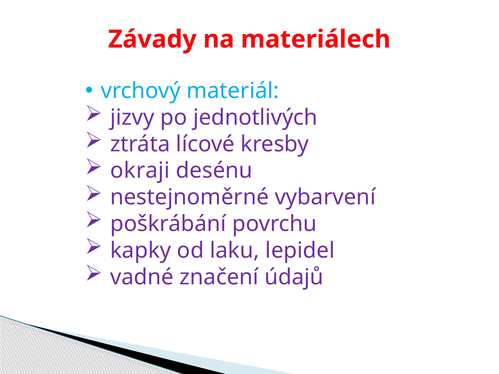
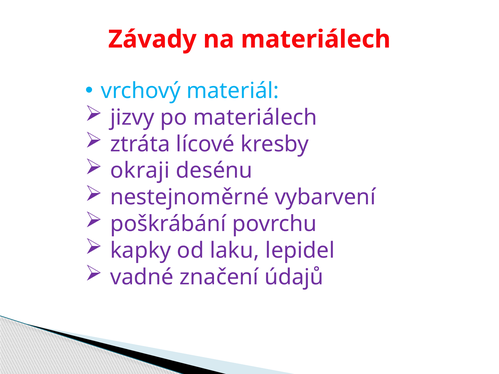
po jednotlivých: jednotlivých -> materiálech (255, 118)
